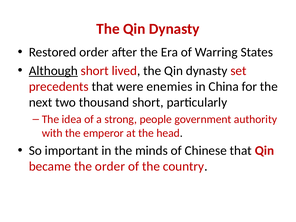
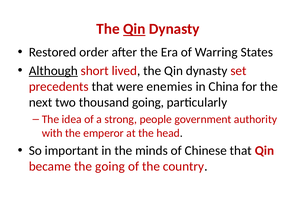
Qin underline: none -> present (134, 29)
thousand short: short -> going (148, 102)
the order: order -> going (110, 166)
